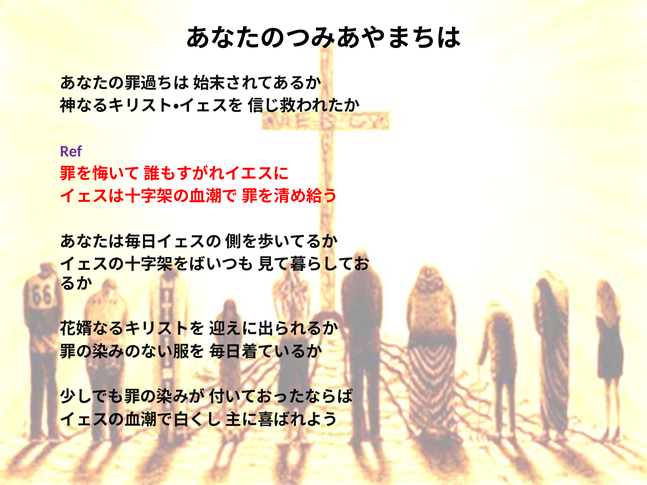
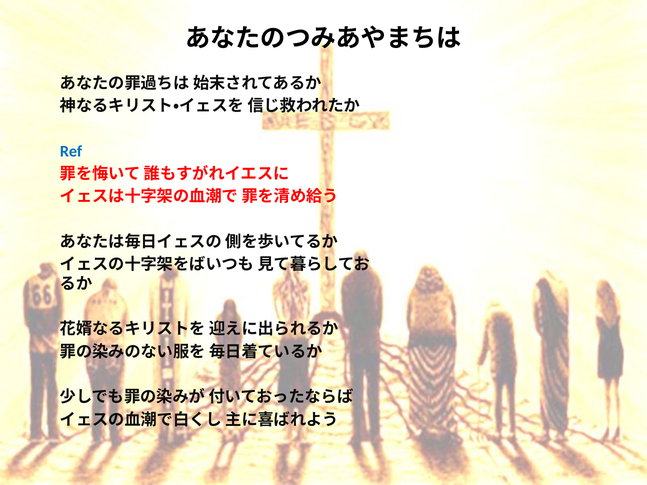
Ref colour: purple -> blue (71, 151)
